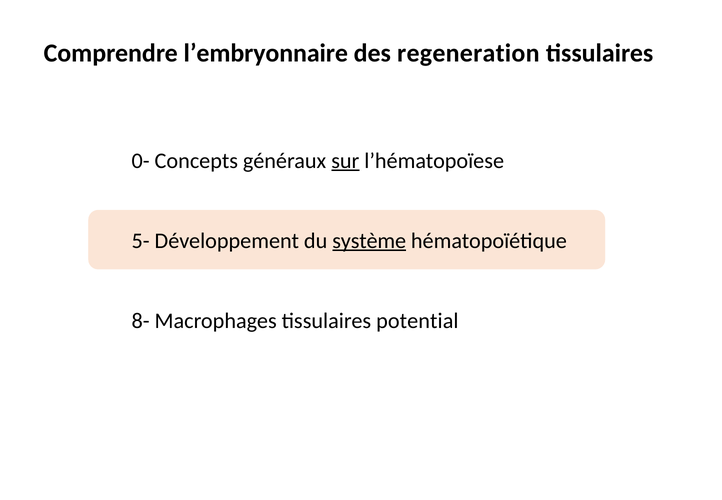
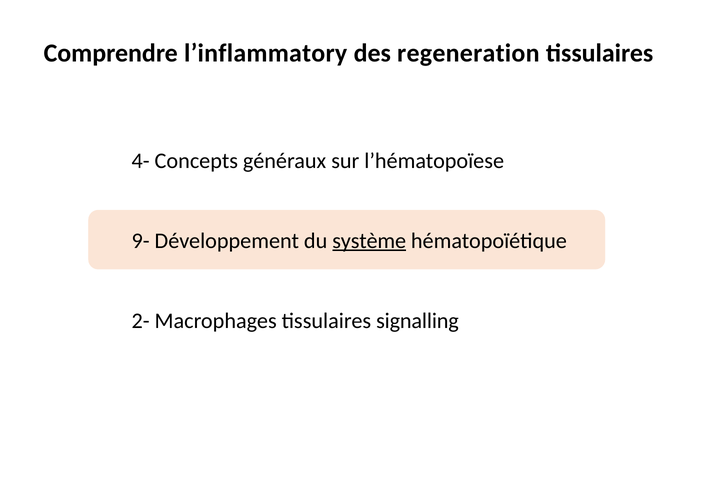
l’embryonnaire: l’embryonnaire -> l’inflammatory (266, 53)
0-: 0- -> 4- (141, 161)
sur underline: present -> none (345, 161)
5-: 5- -> 9- (141, 241)
8-: 8- -> 2- (141, 321)
potential: potential -> signalling (417, 321)
